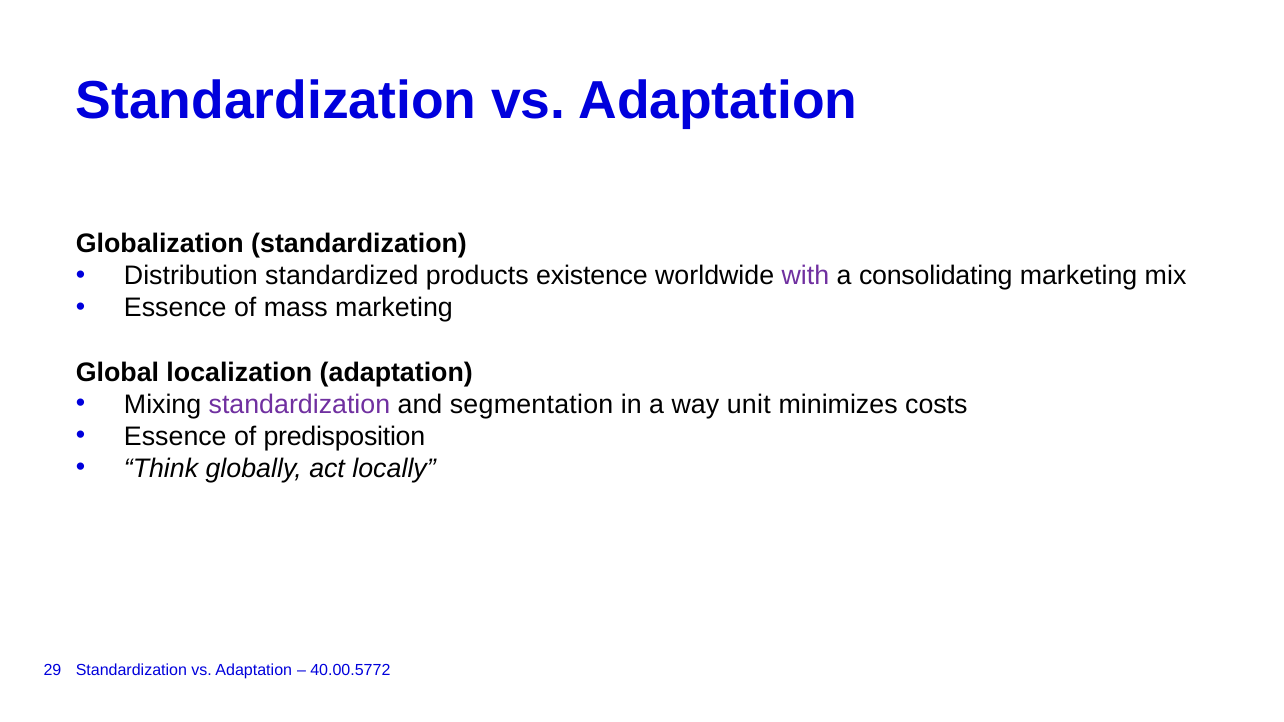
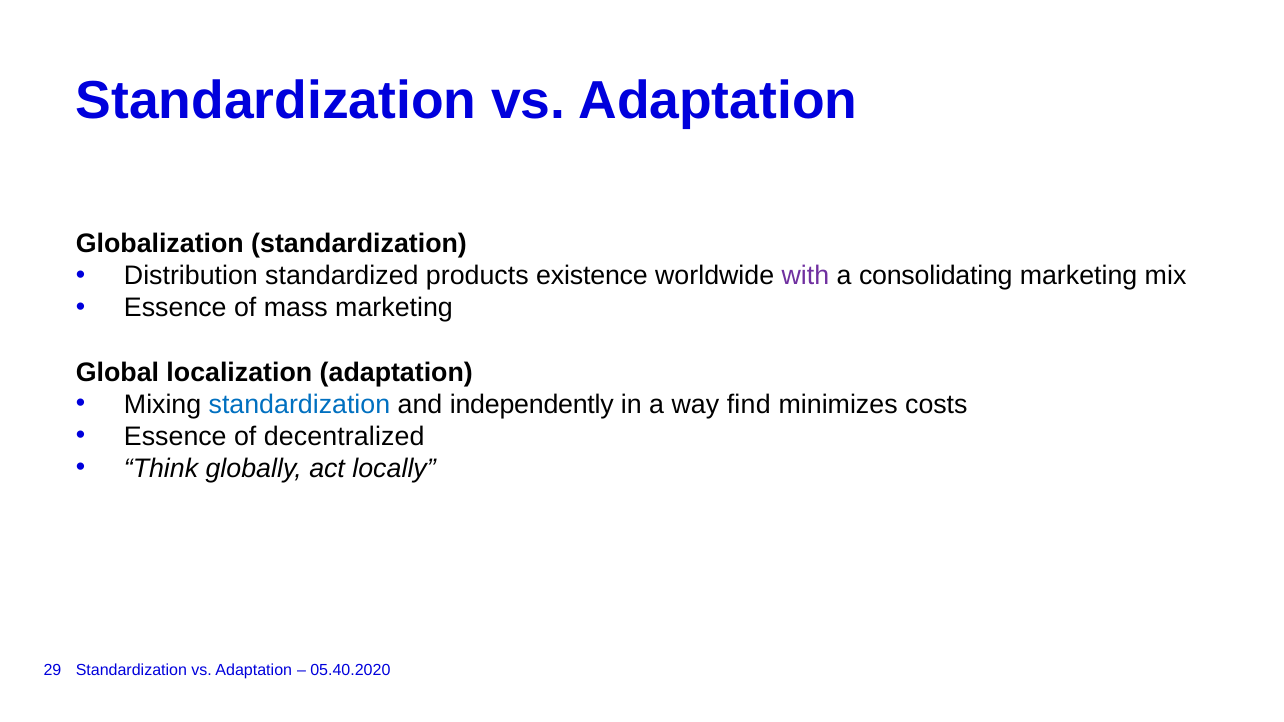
standardization colour: purple -> blue (299, 404)
segmentation: segmentation -> independently (532, 404)
unit: unit -> find (749, 404)
predisposition: predisposition -> decentralized (344, 437)
40.00.5772: 40.00.5772 -> 05.40.2020 (350, 670)
